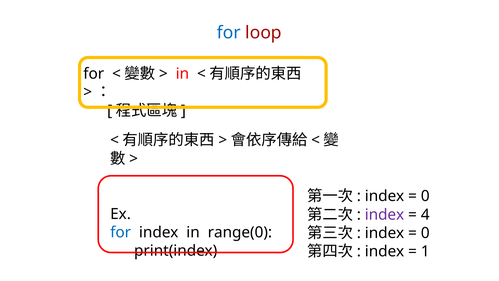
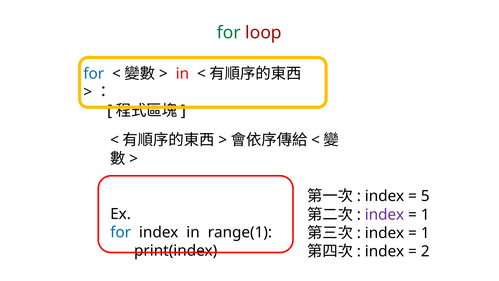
for colour: blue -> green (229, 33)
for colour: black -> blue (94, 74)
0: 0 -> 5 (425, 196)
4: 4 -> 1 (425, 214)
0: 0 -> 1 (425, 233)
range(0: range(0 -> range(1 (240, 232)
1: 1 -> 2 (425, 251)
